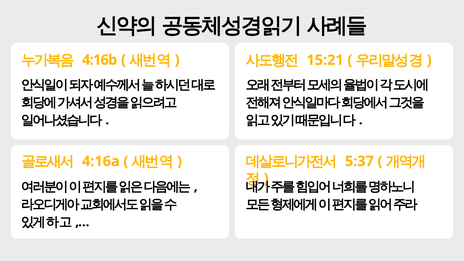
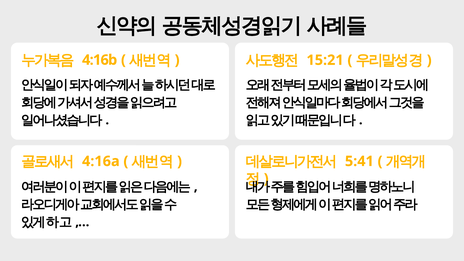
5:37: 5:37 -> 5:41 (359, 161)
